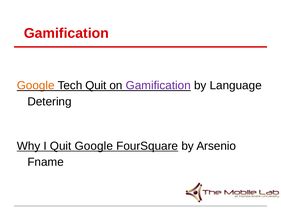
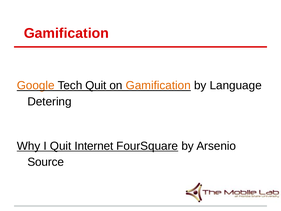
Gamification colour: purple -> orange (158, 85)
Quit Google: Google -> Internet (94, 146)
Fname: Fname -> Source (46, 162)
